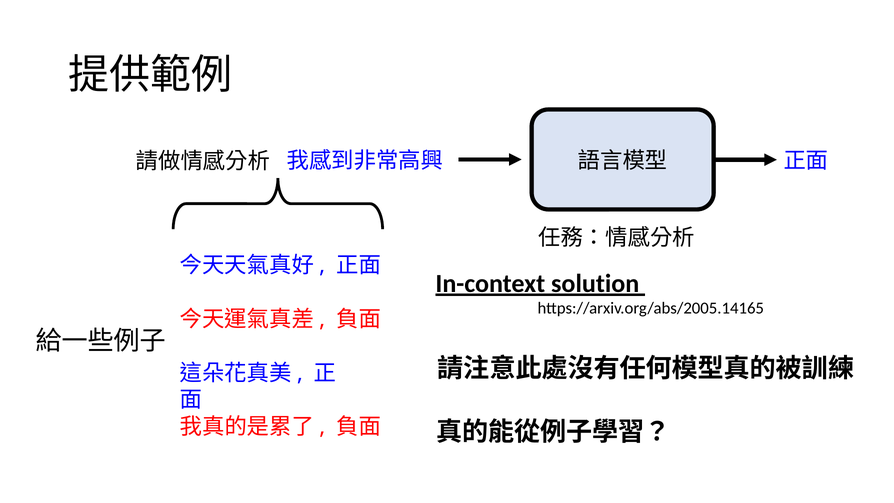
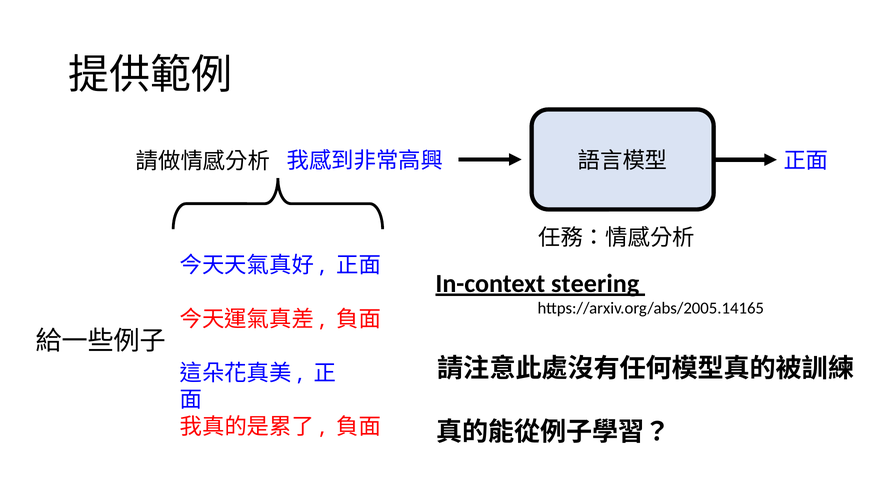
solution: solution -> steering (595, 283)
